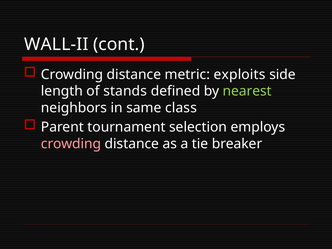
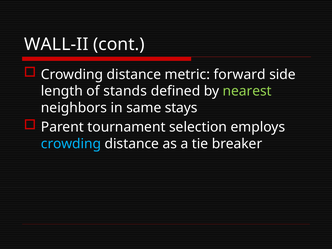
exploits: exploits -> forward (240, 75)
class: class -> stays (181, 108)
crowding colour: pink -> light blue (71, 144)
